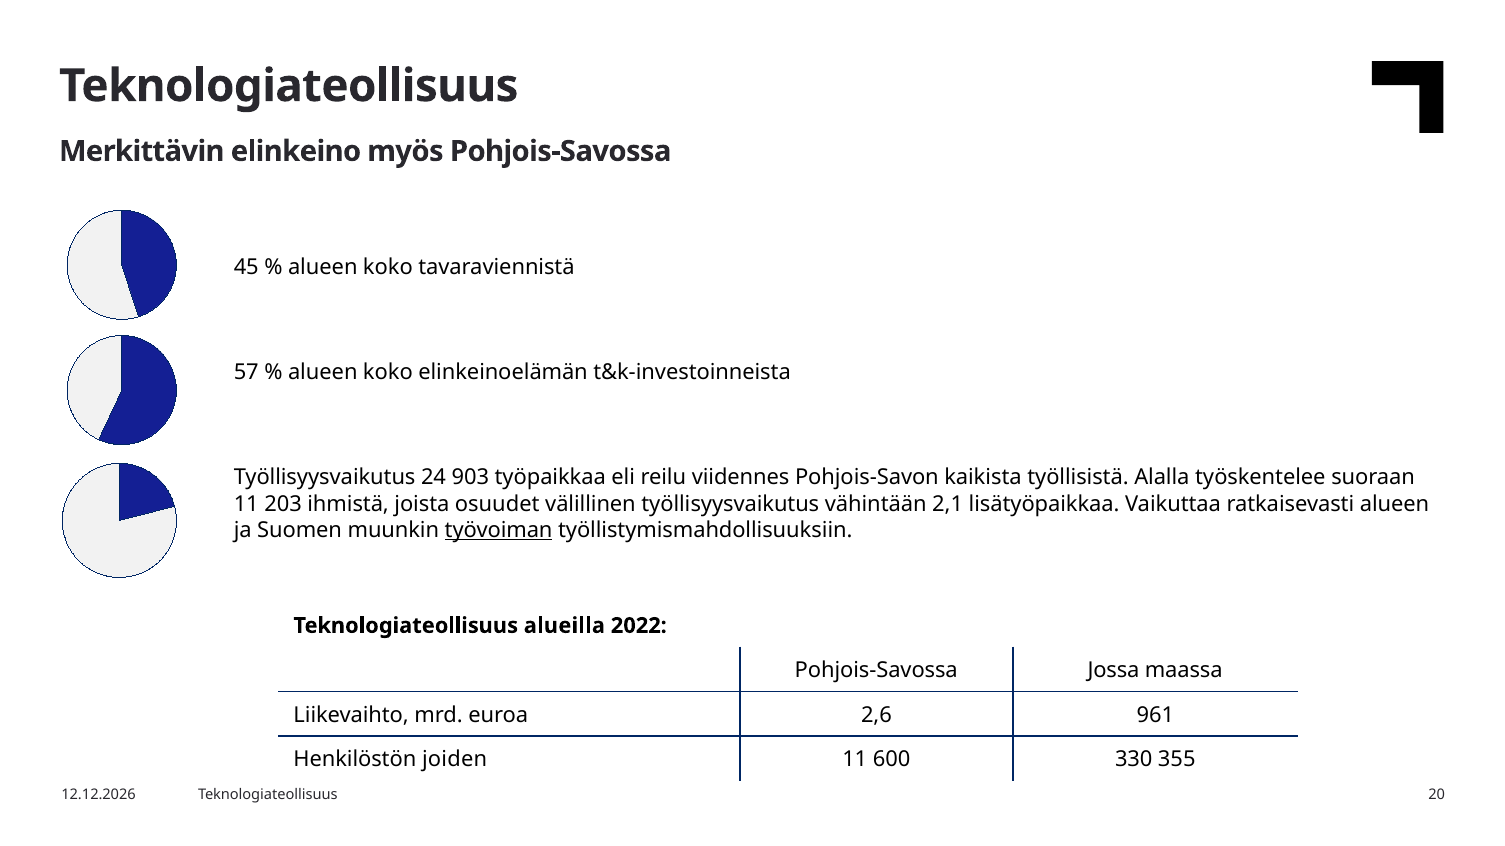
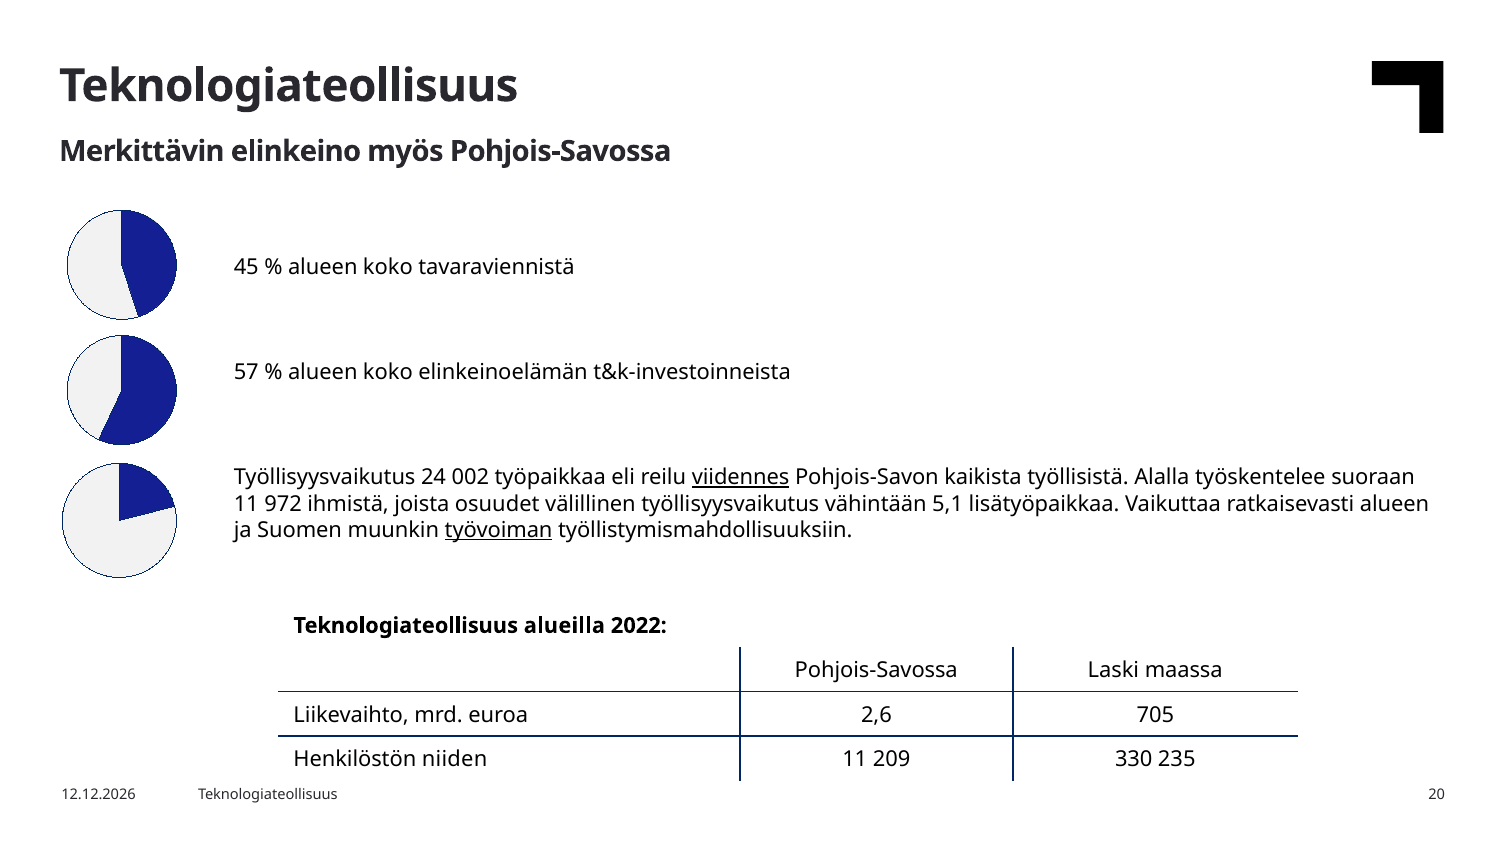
903: 903 -> 002 (470, 478)
viidennes underline: none -> present (741, 478)
203: 203 -> 972 (283, 504)
2,1: 2,1 -> 5,1 (948, 504)
Jossa: Jossa -> Laski (1113, 671)
961: 961 -> 705 (1155, 716)
joiden: joiden -> niiden (455, 760)
600: 600 -> 209 (892, 760)
355: 355 -> 235 (1177, 760)
